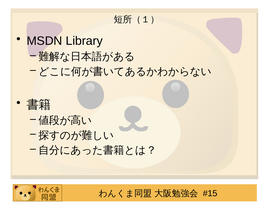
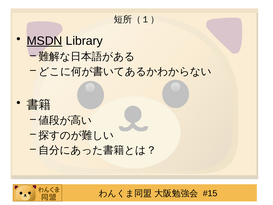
MSDN underline: none -> present (44, 41)
